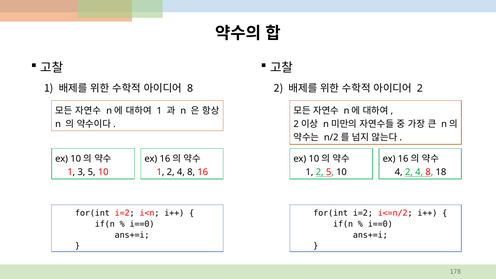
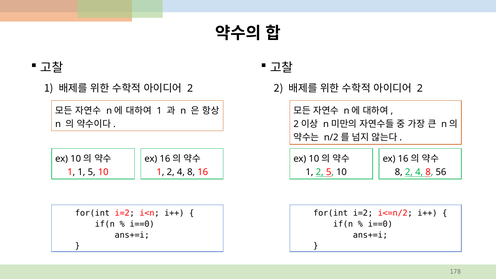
8: 8 -> 2 (190, 88)
1 3: 3 -> 1 (81, 172)
4: 4 -> 8 (399, 172)
18: 18 -> 56 (441, 172)
